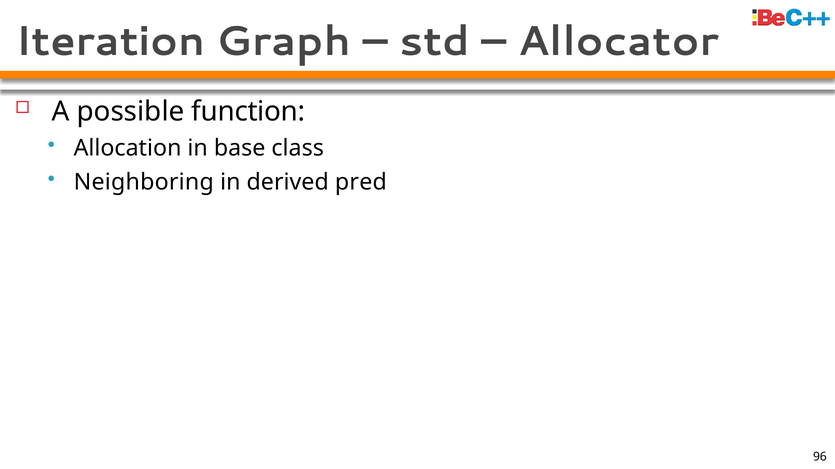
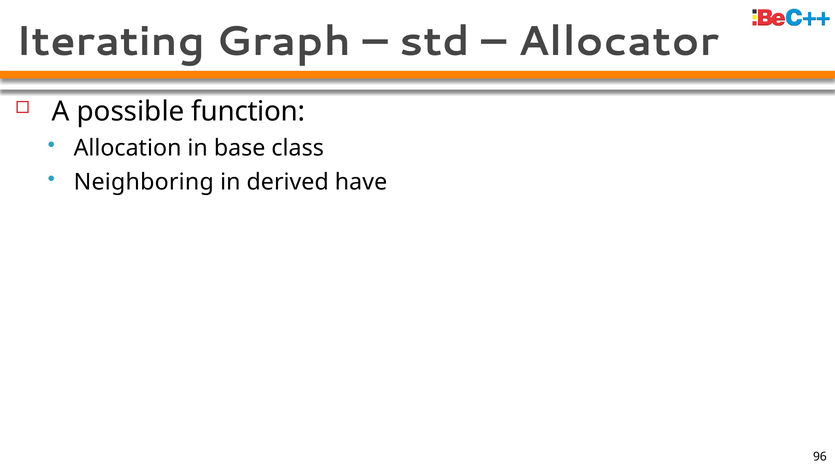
Iteration: Iteration -> Iterating (110, 42)
pred: pred -> have (361, 182)
